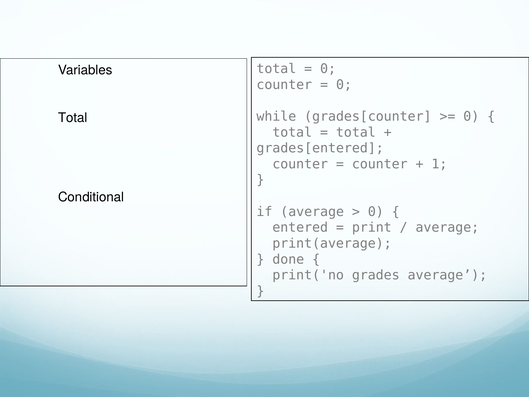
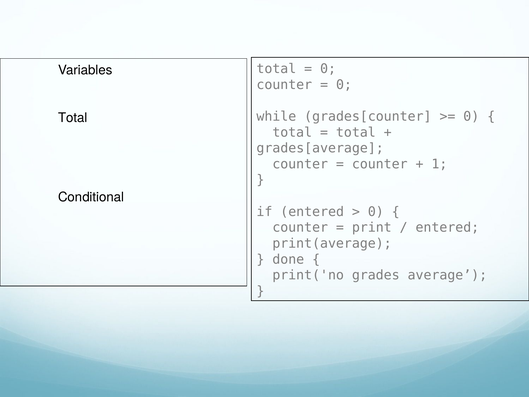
grades[entered: grades[entered -> grades[average (320, 148)
if average: average -> entered (312, 212)
entered: entered -> counter (300, 227)
average: average -> entered (447, 227)
